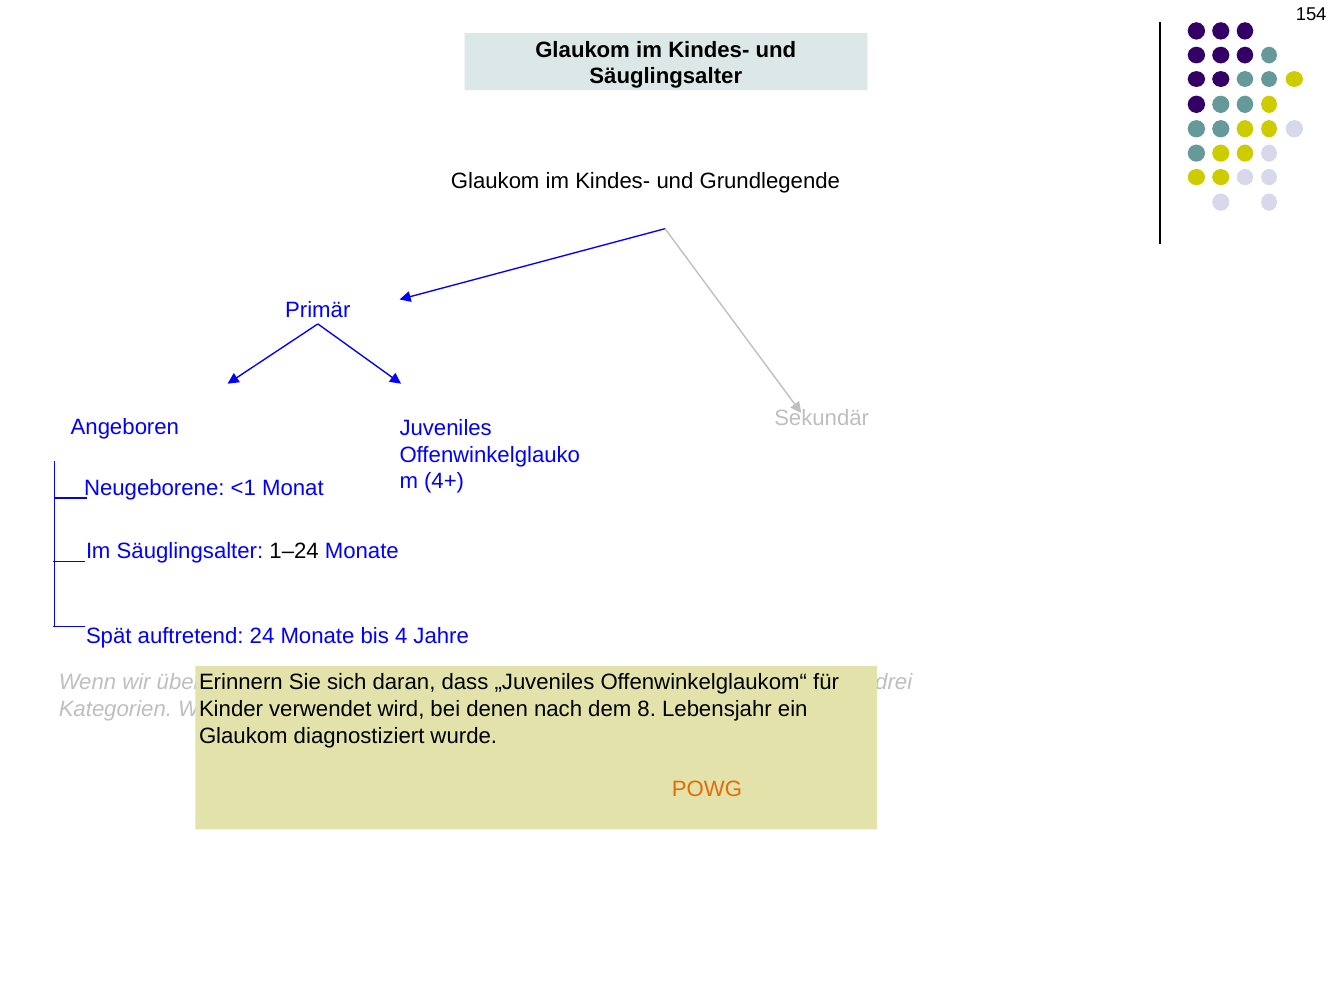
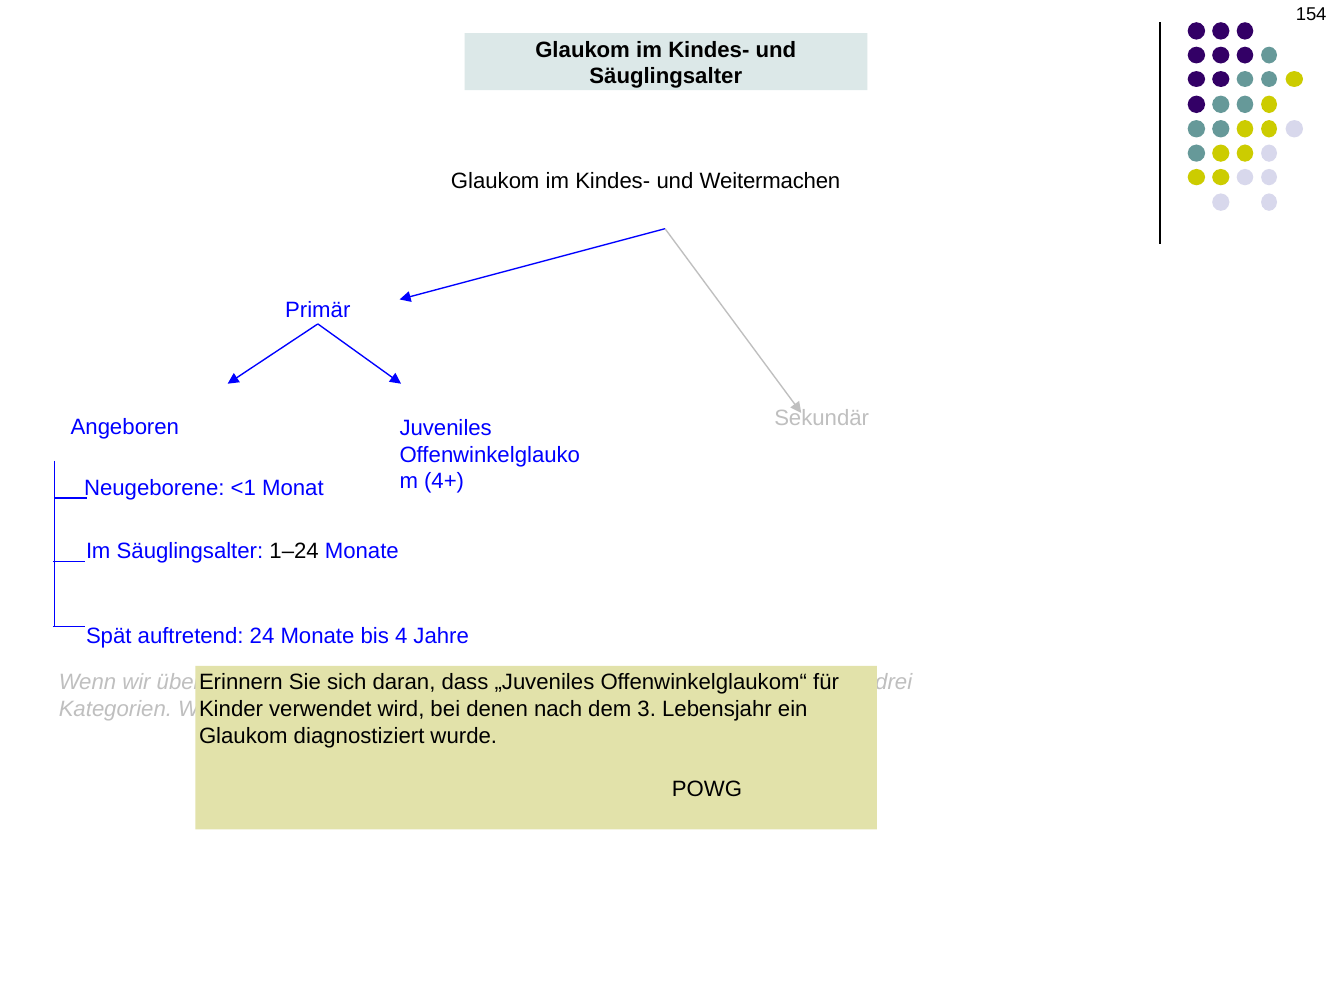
Grundlegende: Grundlegende -> Weitermachen (770, 181)
8: 8 -> 3 (647, 709)
POWG colour: orange -> black (707, 789)
